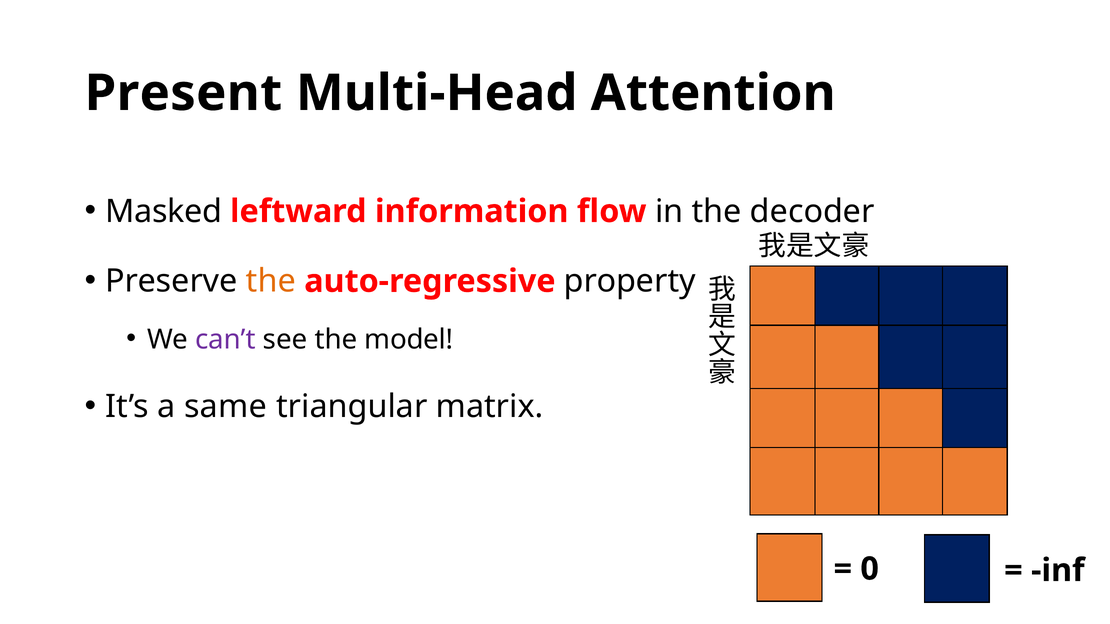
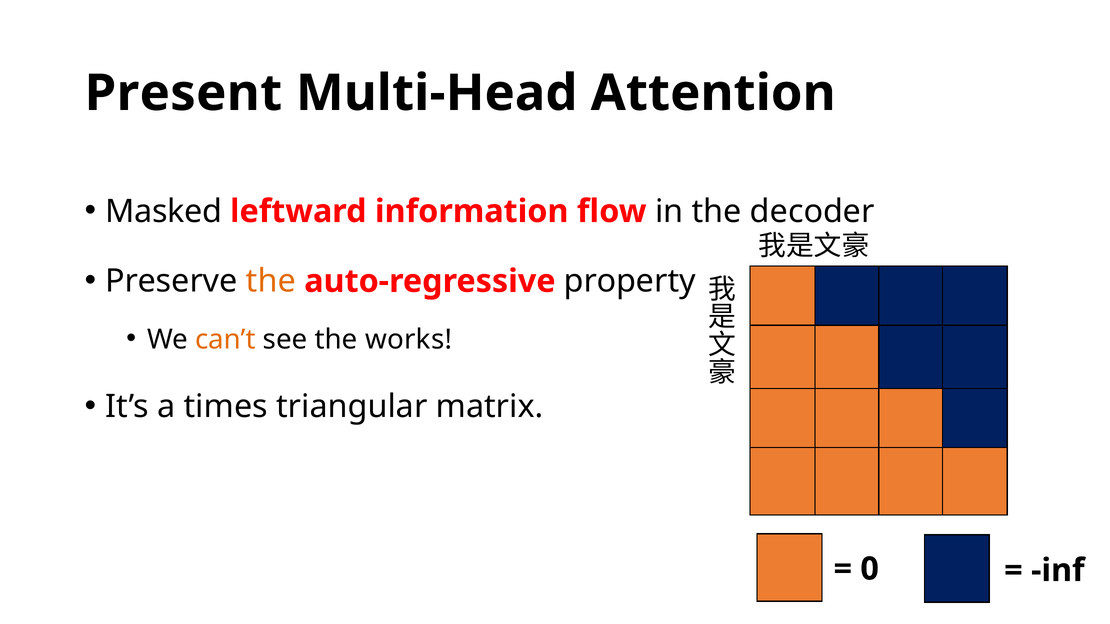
can’t colour: purple -> orange (225, 340)
model: model -> works (409, 340)
same: same -> times (226, 407)
